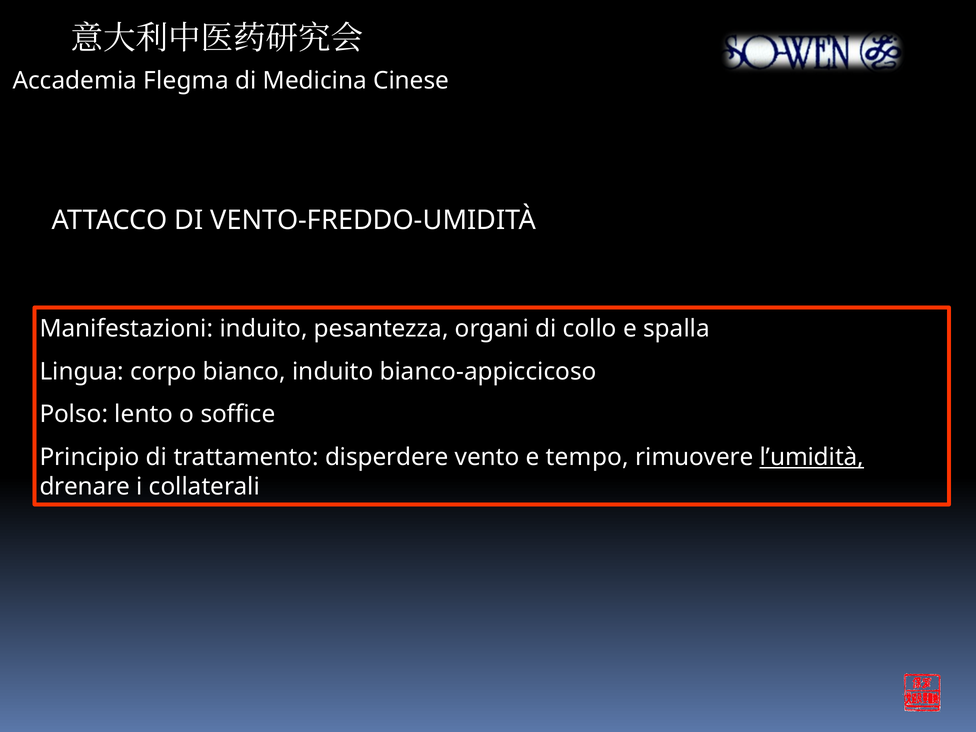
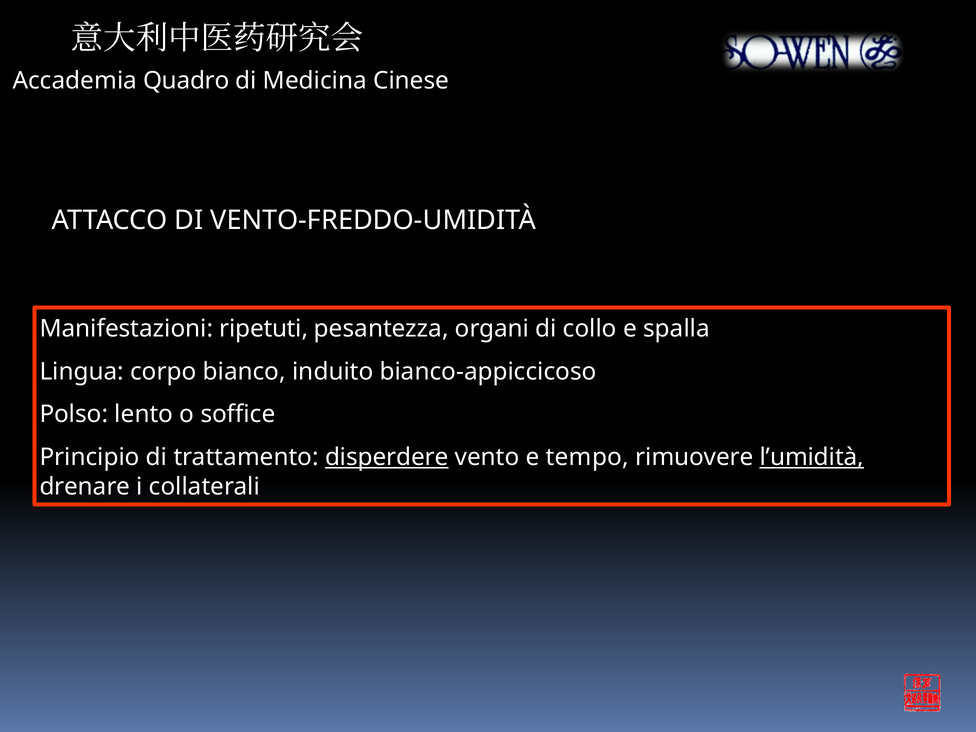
Flegma: Flegma -> Quadro (186, 81)
Manifestazioni induito: induito -> ripetuti (264, 329)
disperdere underline: none -> present (387, 457)
